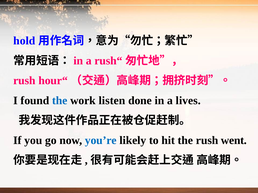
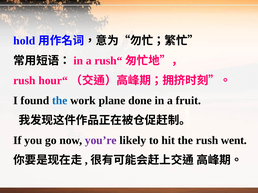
listen: listen -> plane (112, 101)
lives: lives -> fruit (188, 101)
you’re colour: blue -> purple (101, 141)
